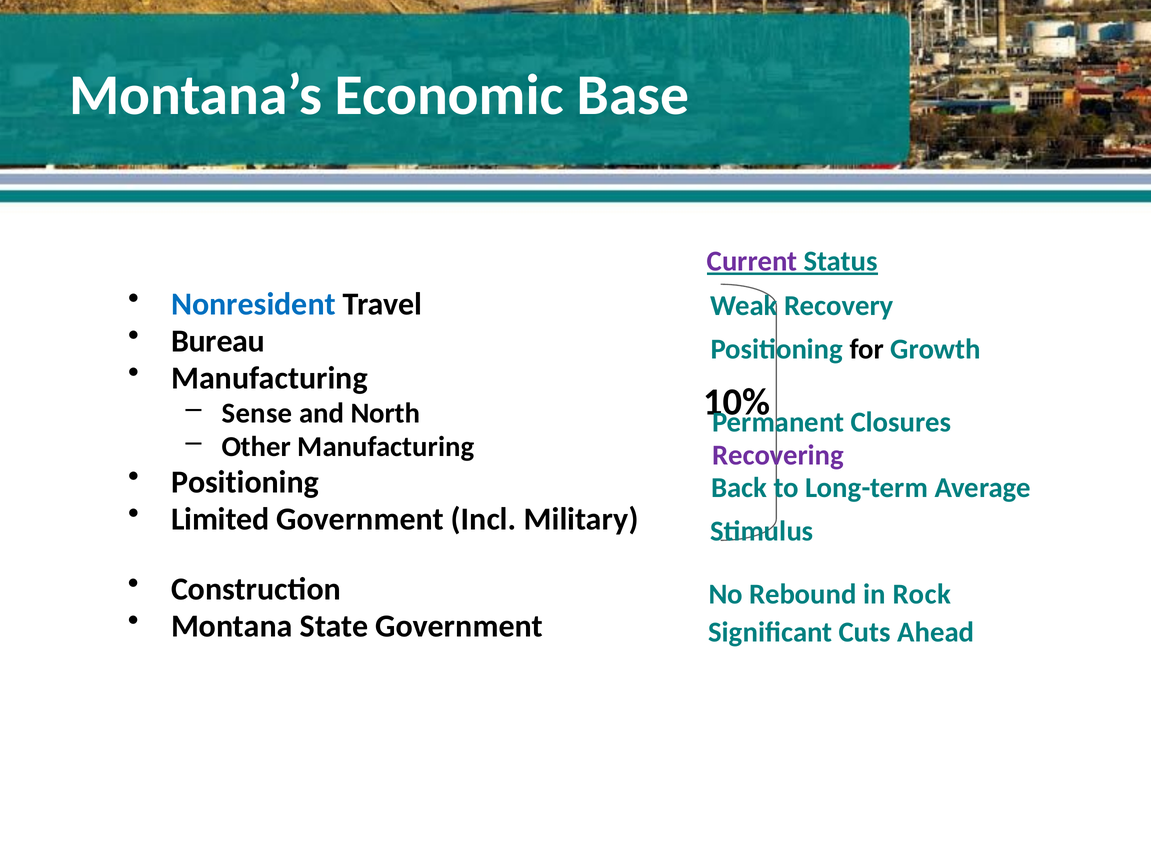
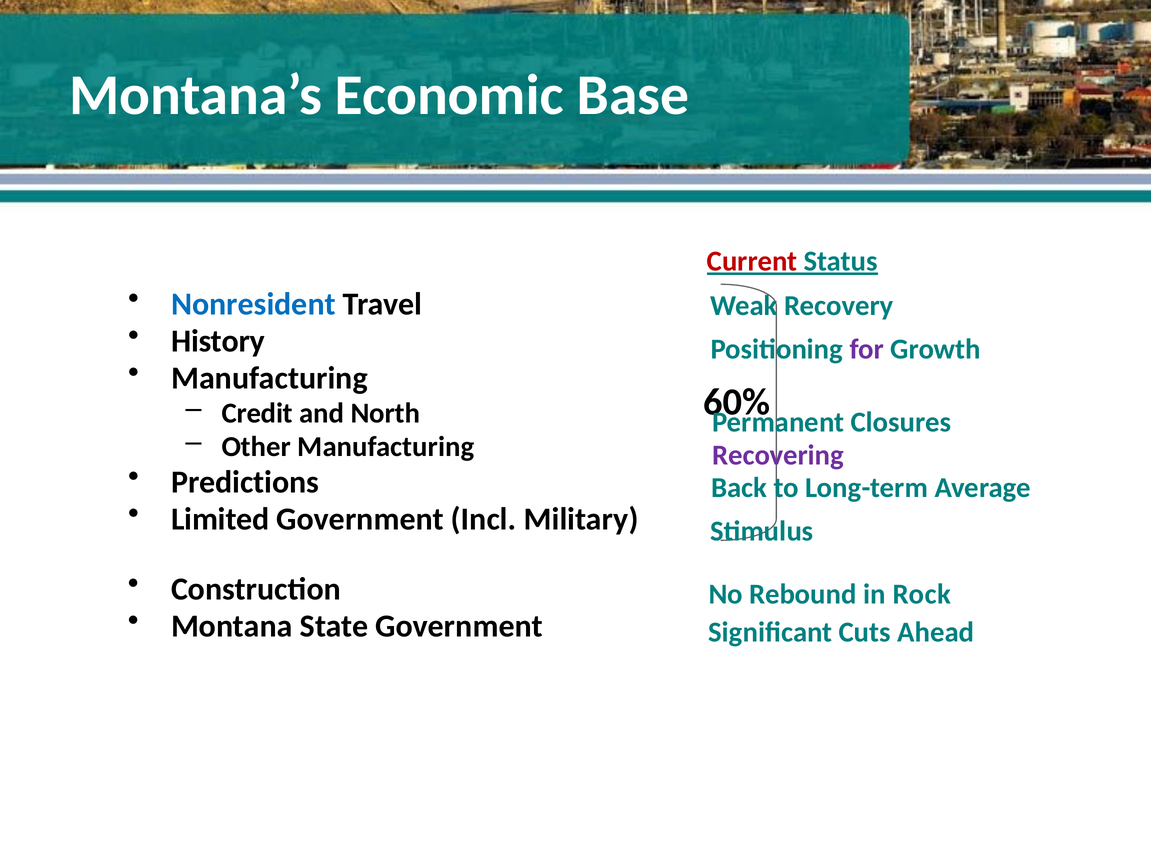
Current colour: purple -> red (752, 261)
Bureau: Bureau -> History (218, 341)
for colour: black -> purple (867, 349)
10%: 10% -> 60% (737, 402)
Sense: Sense -> Credit (257, 413)
Positioning: Positioning -> Predictions (245, 482)
